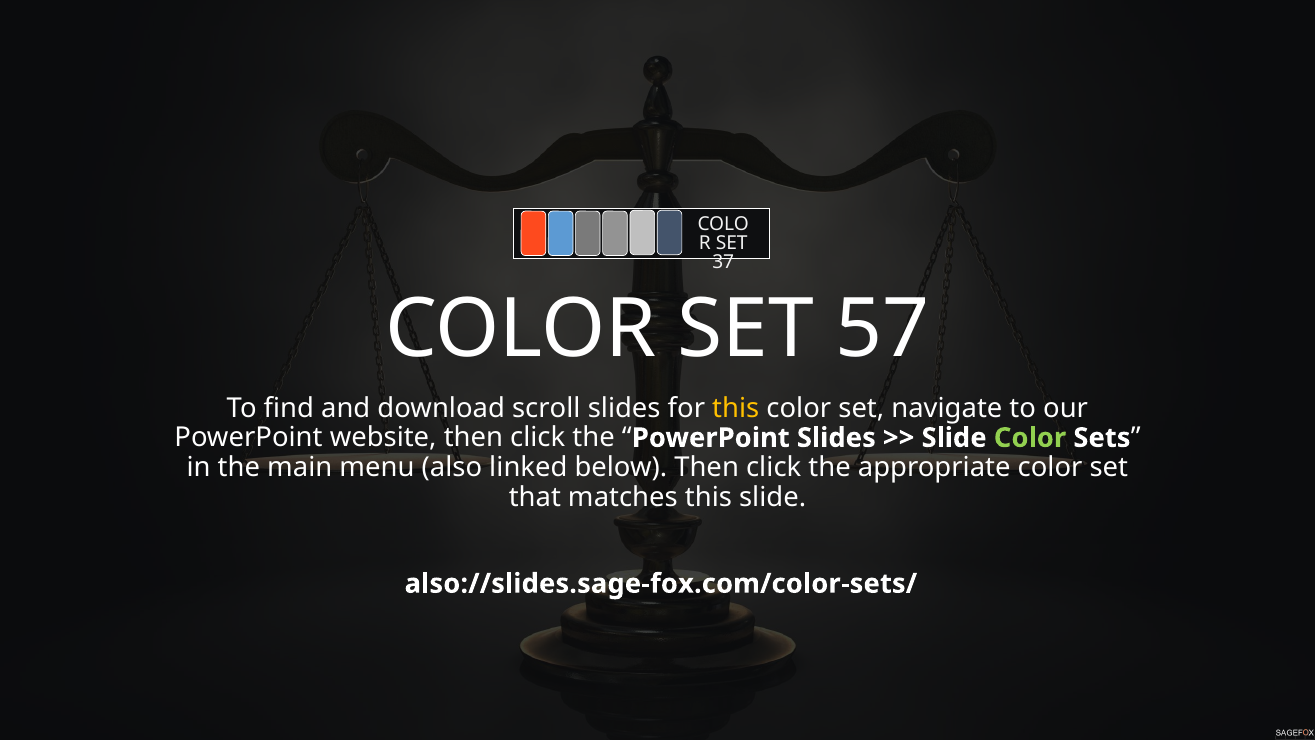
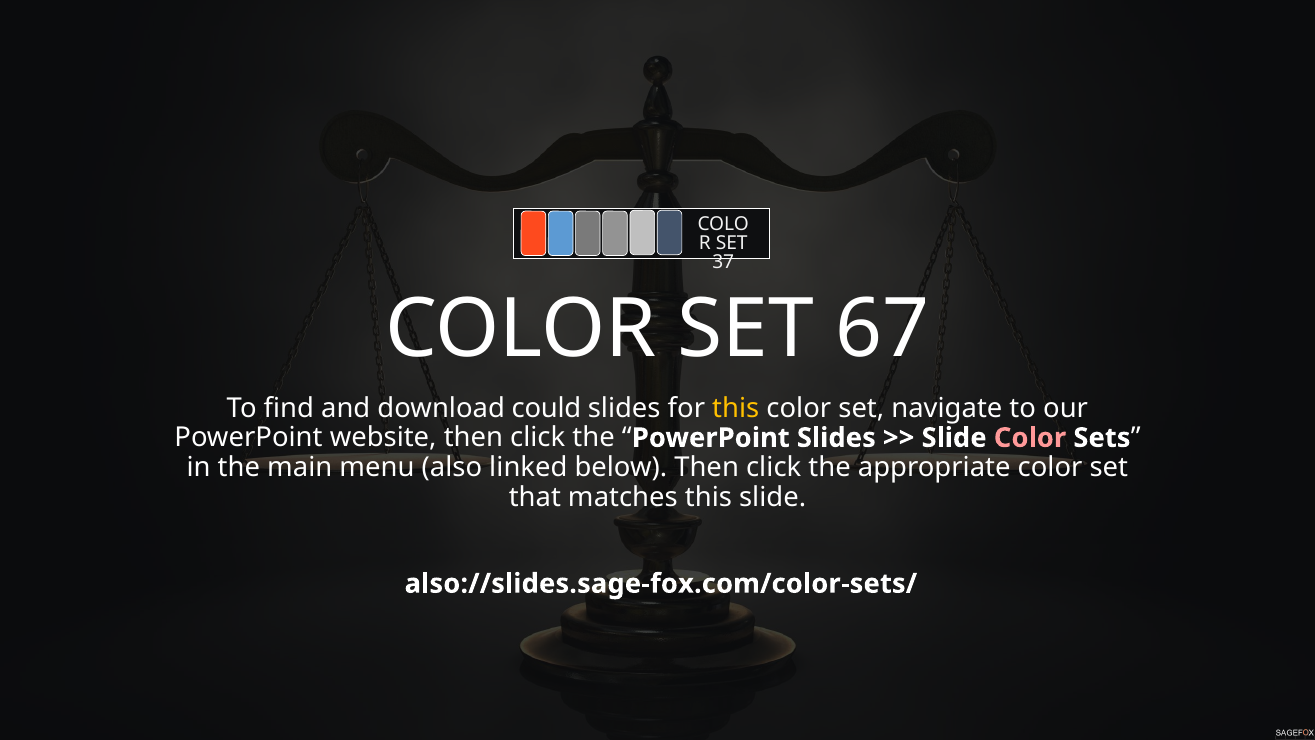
57: 57 -> 67 (883, 329)
scroll: scroll -> could (546, 408)
Color colour: light green -> pink (1030, 438)
